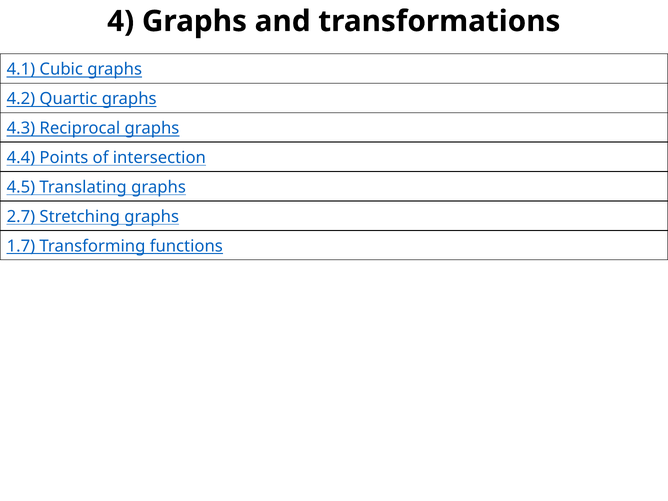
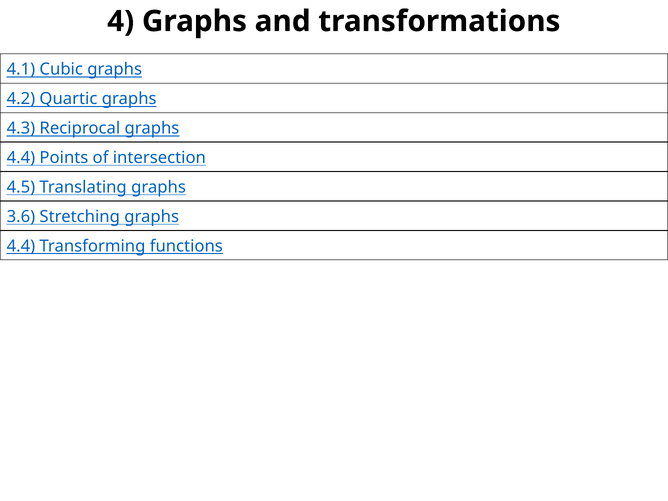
2.7: 2.7 -> 3.6 (21, 217)
1.7: 1.7 -> 4.4 (21, 246)
